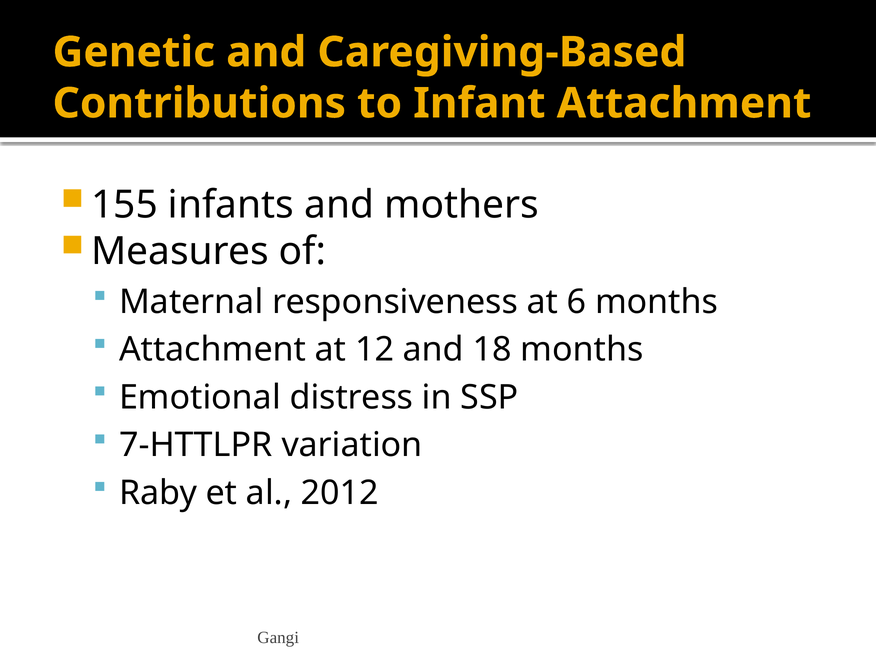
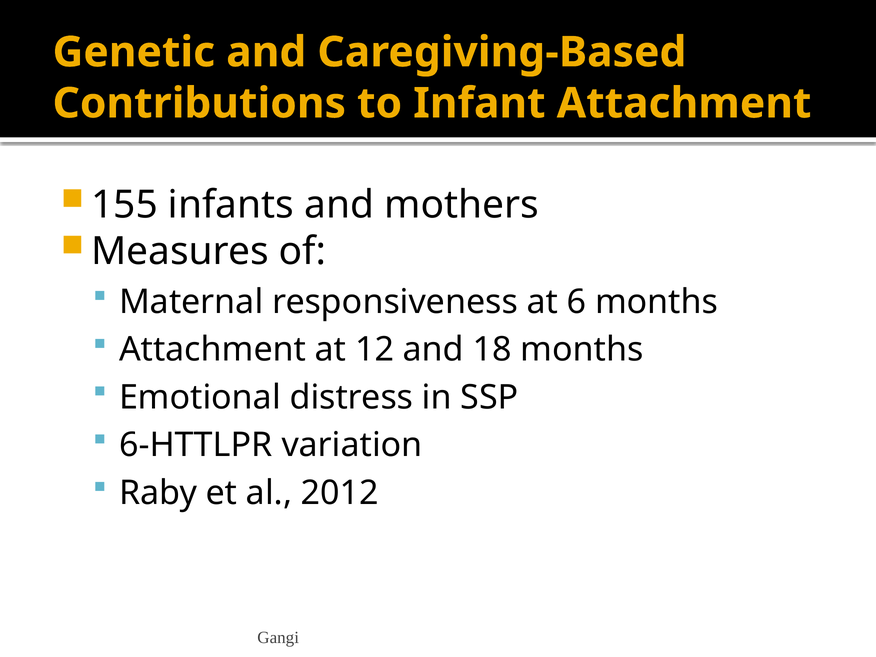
7-HTTLPR: 7-HTTLPR -> 6-HTTLPR (196, 445)
